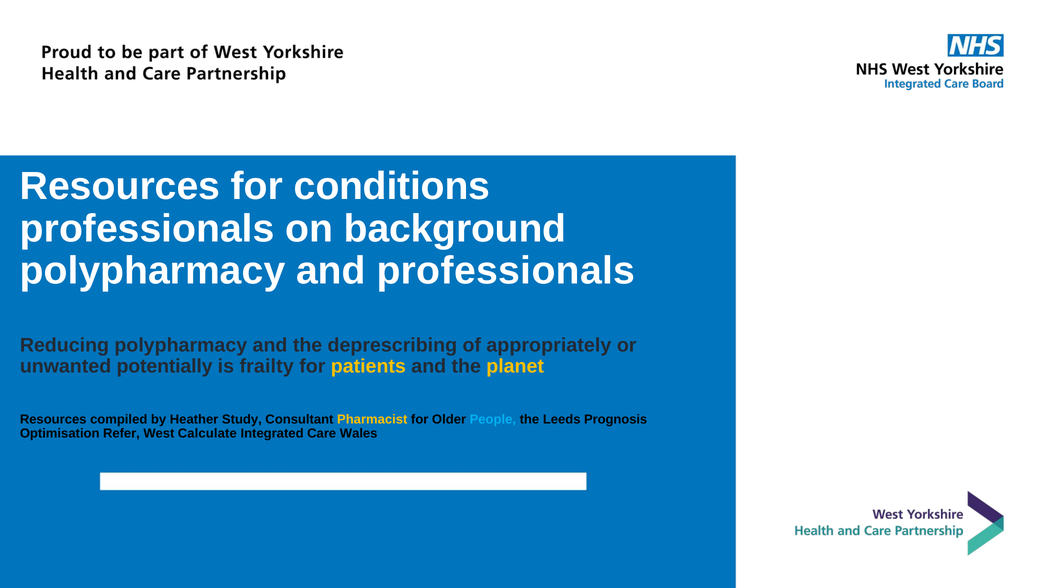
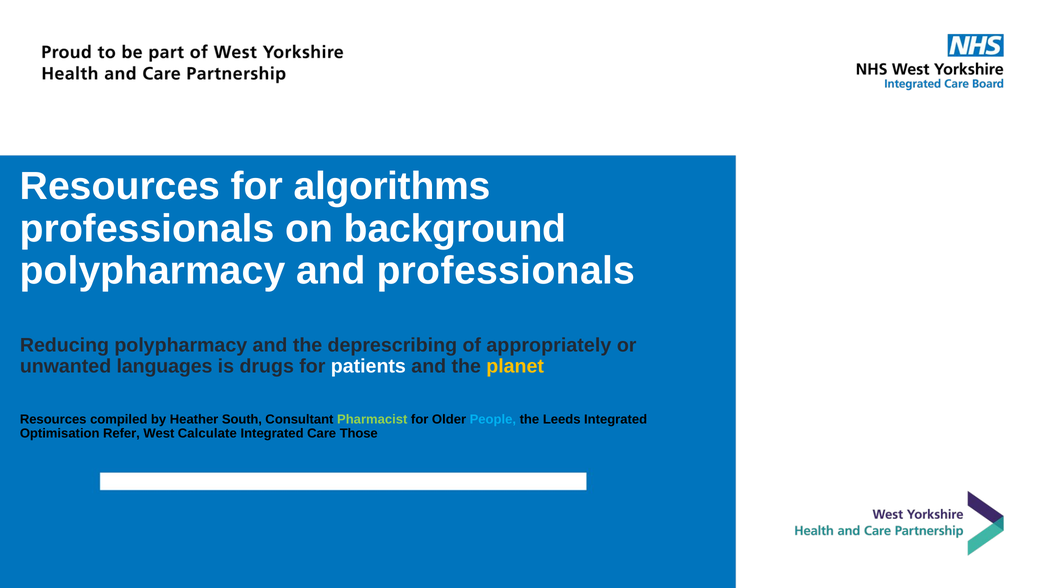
conditions: conditions -> algorithms (392, 186)
potentially: potentially -> languages (165, 366)
frailty: frailty -> drugs (267, 366)
patients colour: yellow -> white (368, 366)
Study: Study -> South (242, 419)
Pharmacist colour: yellow -> light green (372, 419)
Leeds Prognosis: Prognosis -> Integrated (616, 419)
Wales: Wales -> Those (359, 433)
